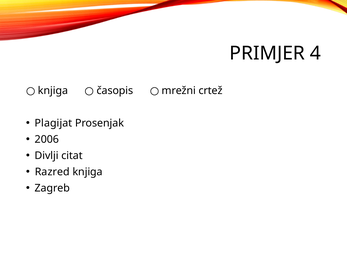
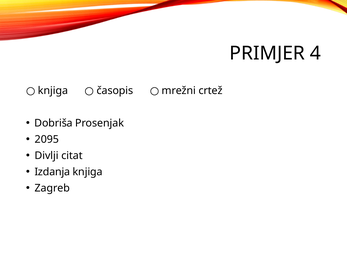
Plagijat: Plagijat -> Dobriša (54, 123)
2006: 2006 -> 2095 (47, 139)
Razred: Razred -> Izdanja (52, 172)
